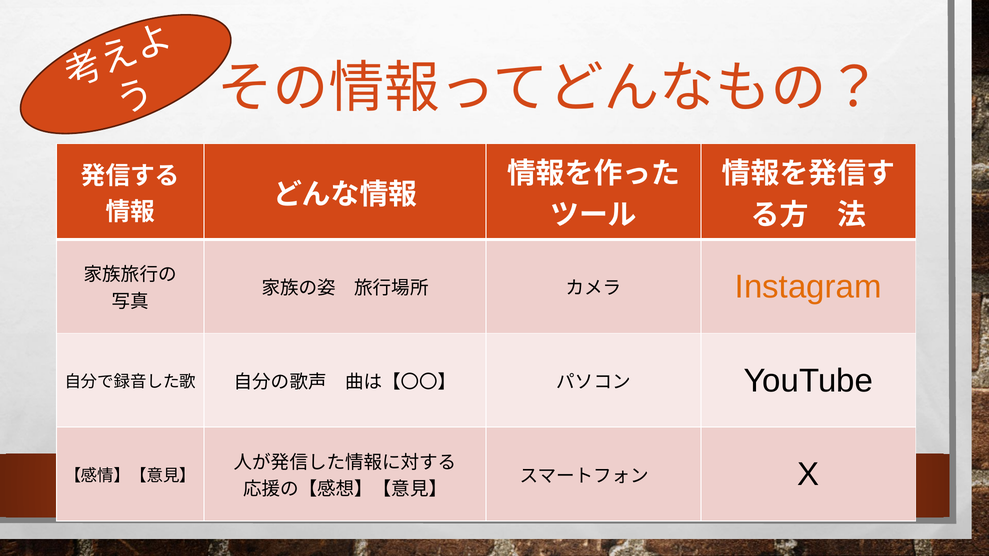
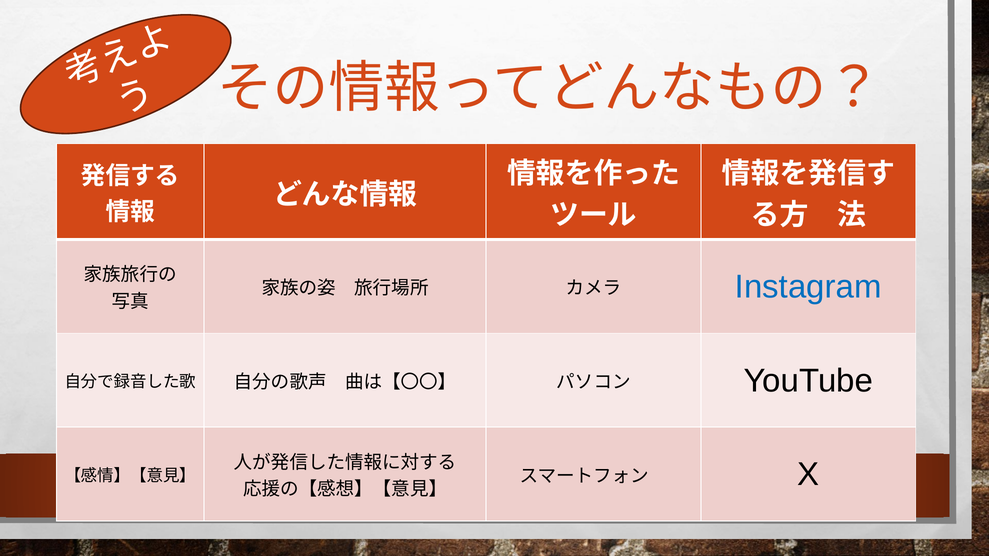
Instagram colour: orange -> blue (808, 287)
